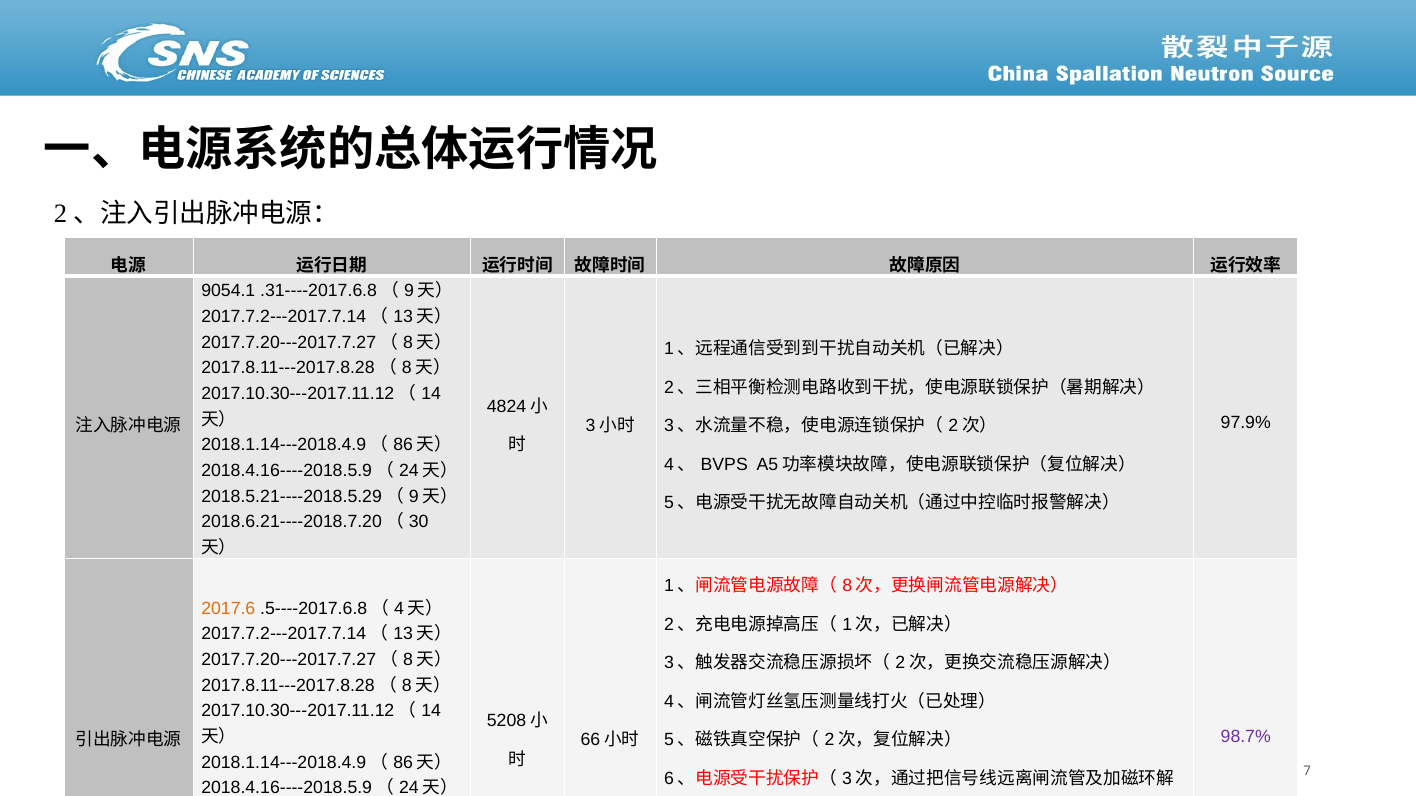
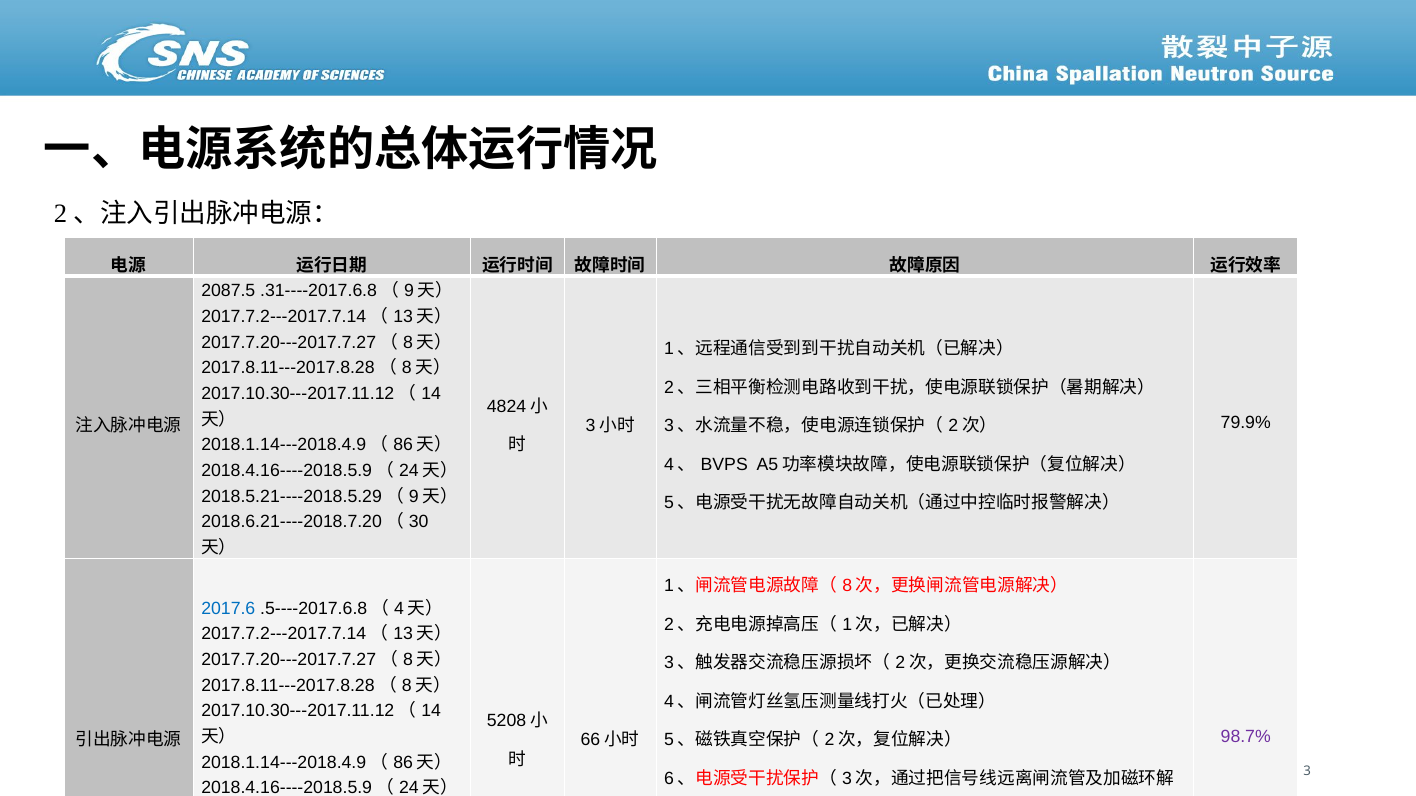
9054.1: 9054.1 -> 2087.5 (228, 291)
97.9%: 97.9% -> 79.9% (1246, 423)
2017.6 colour: orange -> blue (228, 609)
7: 7 -> 3 (1307, 772)
